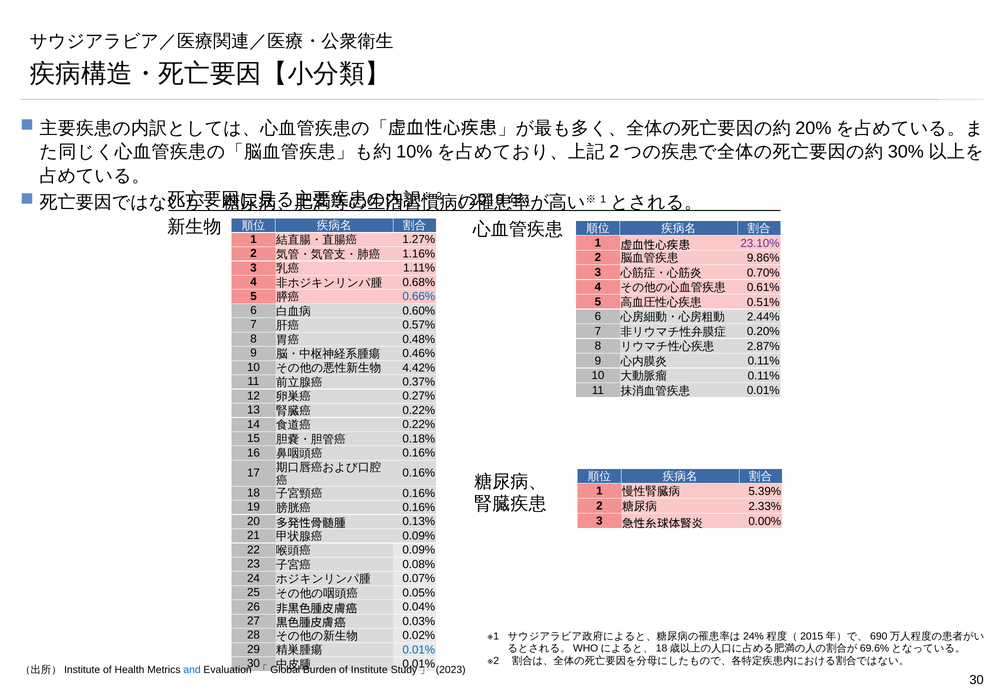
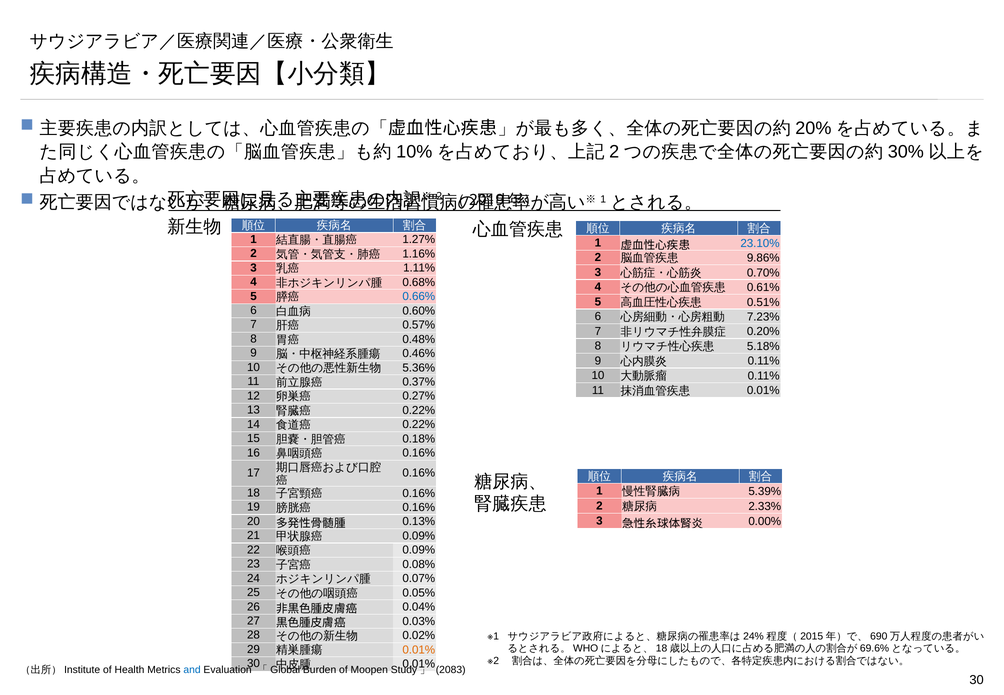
23.10% colour: purple -> blue (760, 243)
2.44%: 2.44% -> 7.23% (763, 317)
2.87%: 2.87% -> 5.18% (763, 346)
4.42%: 4.42% -> 5.36% (419, 368)
0.01% colour: blue -> orange (419, 650)
Institute: Institute -> Moopen (369, 670)
2023: 2023 -> 2083 (451, 670)
